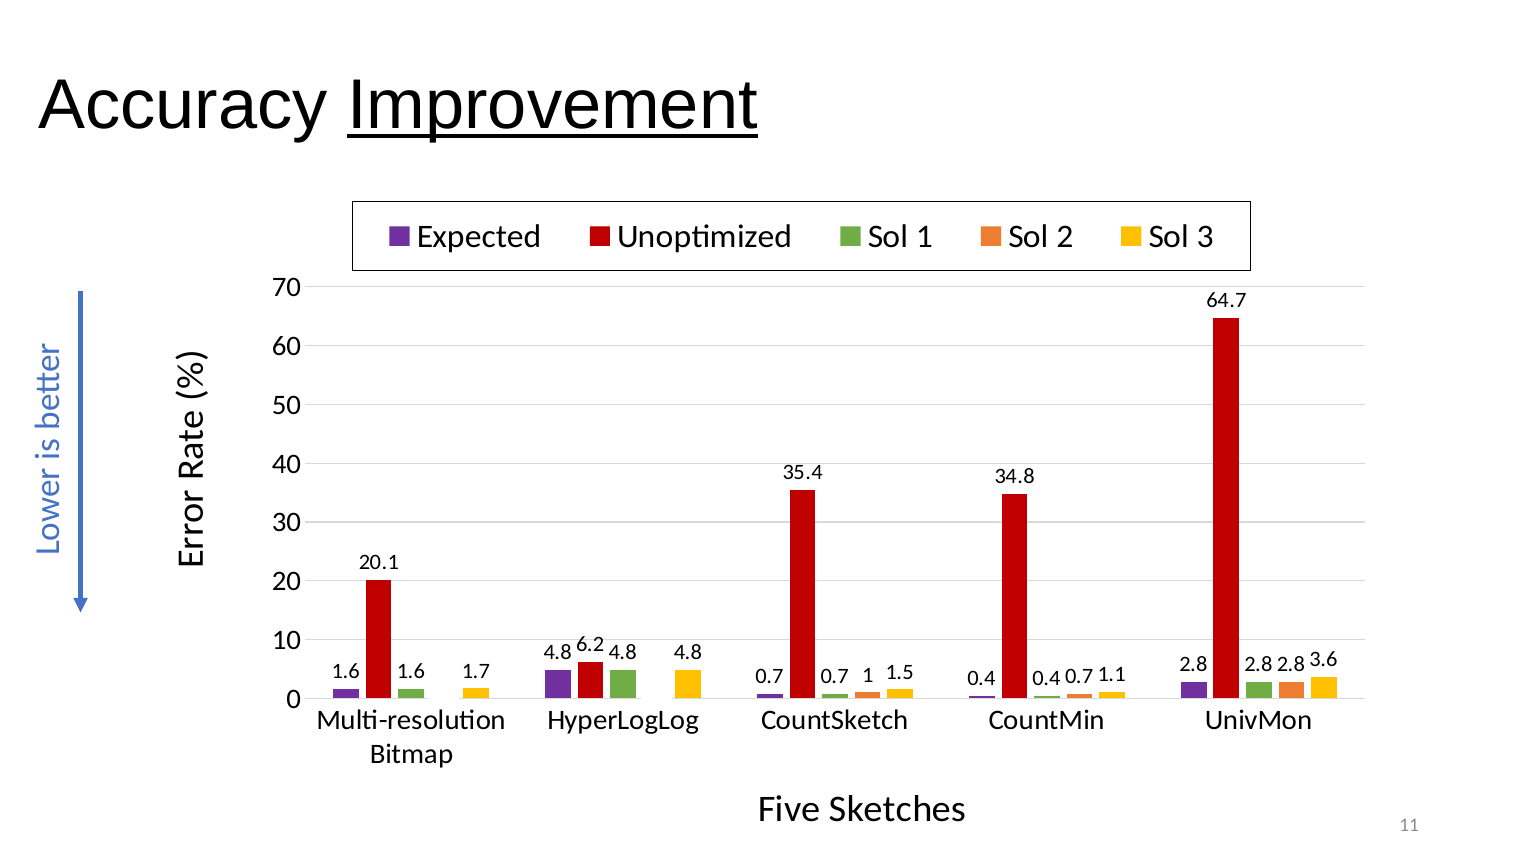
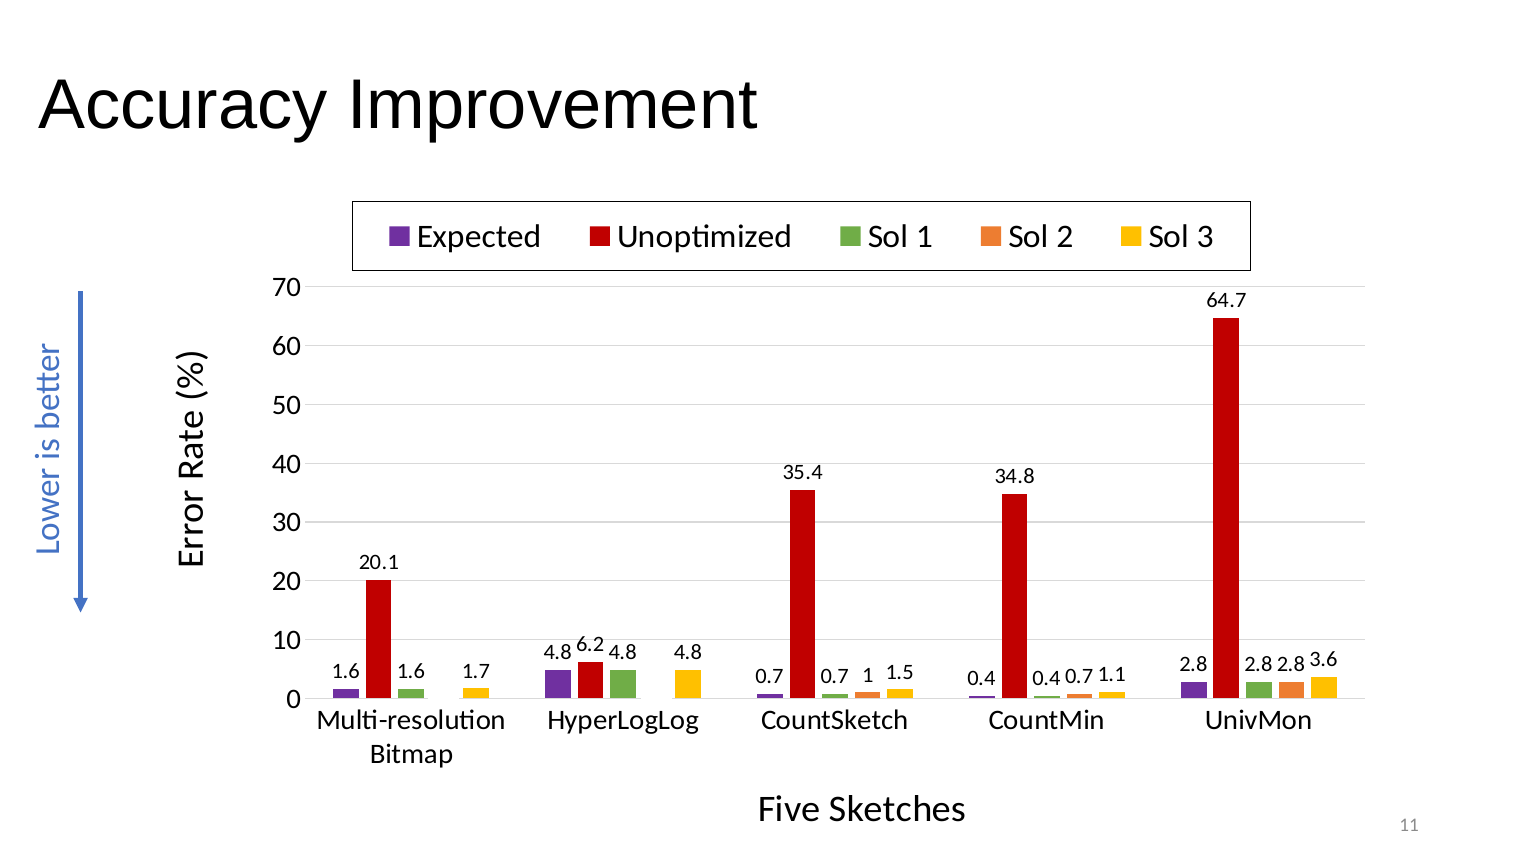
Improvement underline: present -> none (552, 106)
